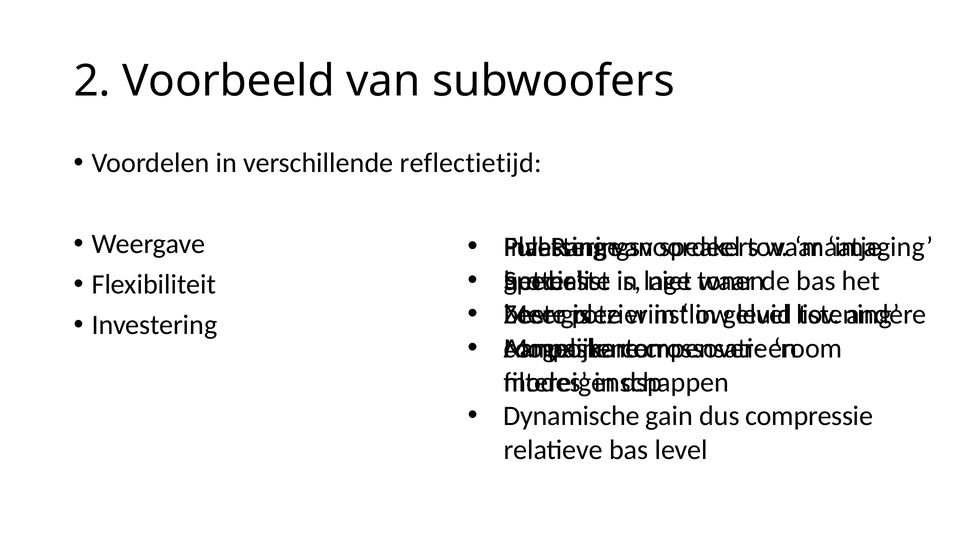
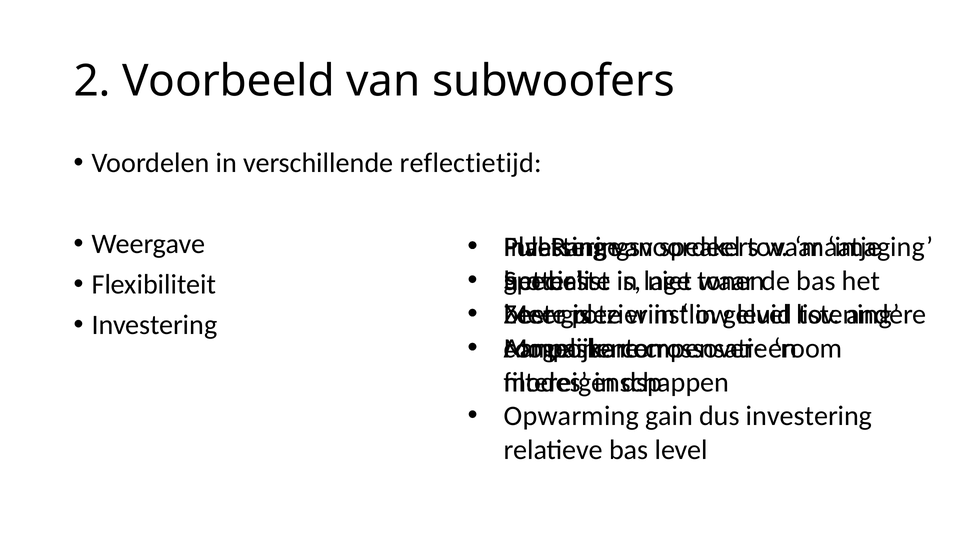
Dynamische: Dynamische -> Opwarming (571, 416)
dus compressie: compressie -> investering (809, 416)
